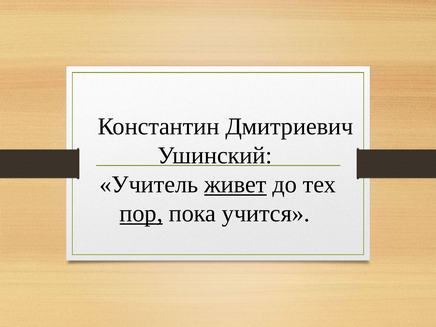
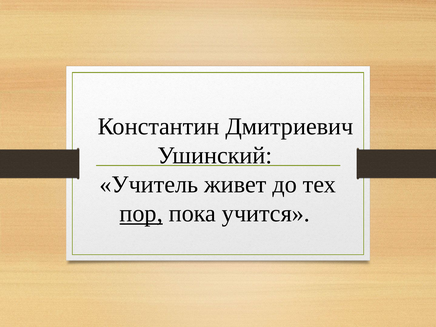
живет underline: present -> none (235, 184)
